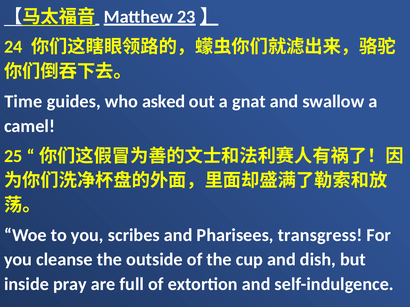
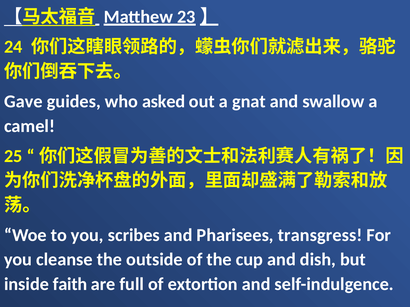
Time: Time -> Gave (23, 102)
pray: pray -> faith (70, 285)
